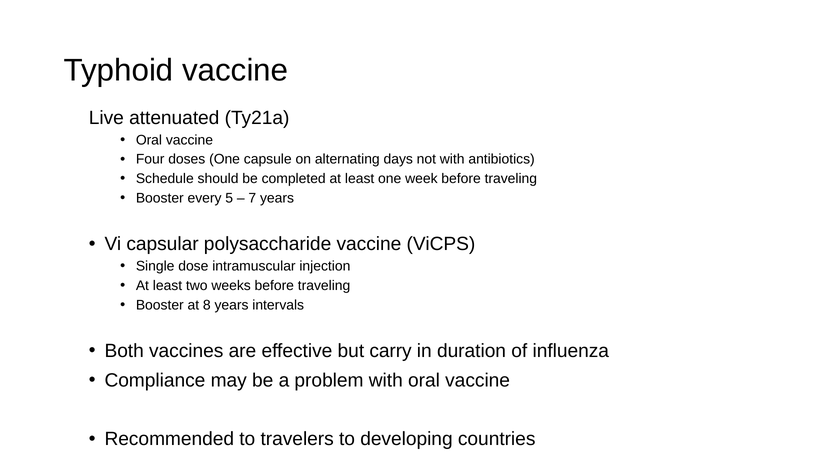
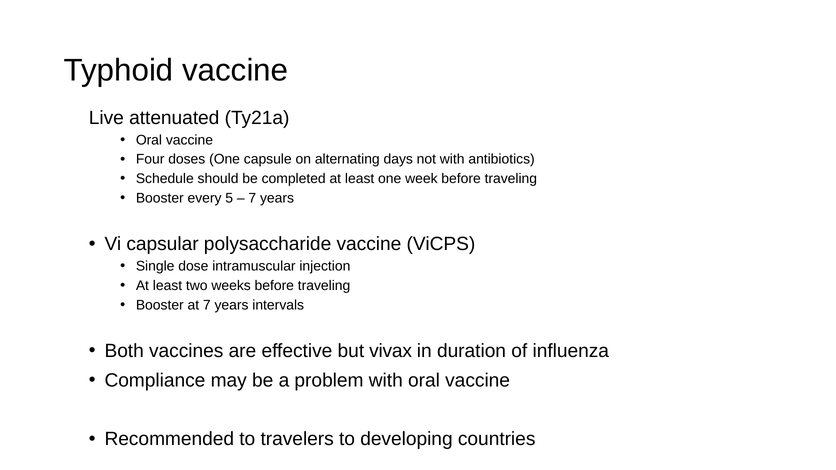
at 8: 8 -> 7 (207, 305)
carry: carry -> vivax (391, 351)
